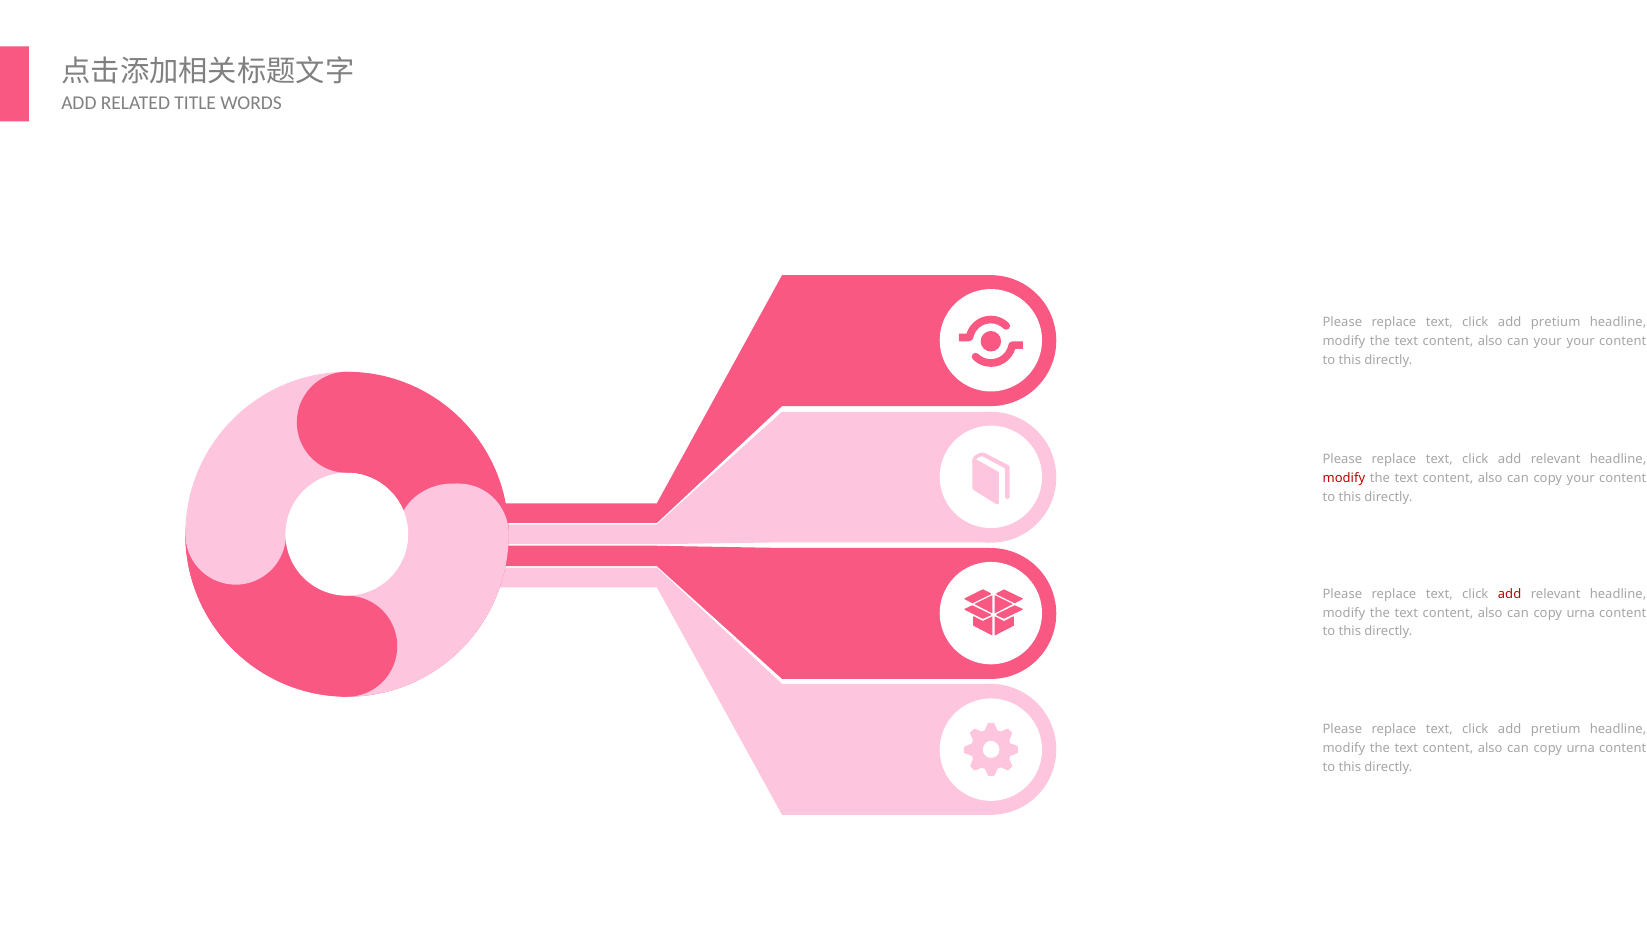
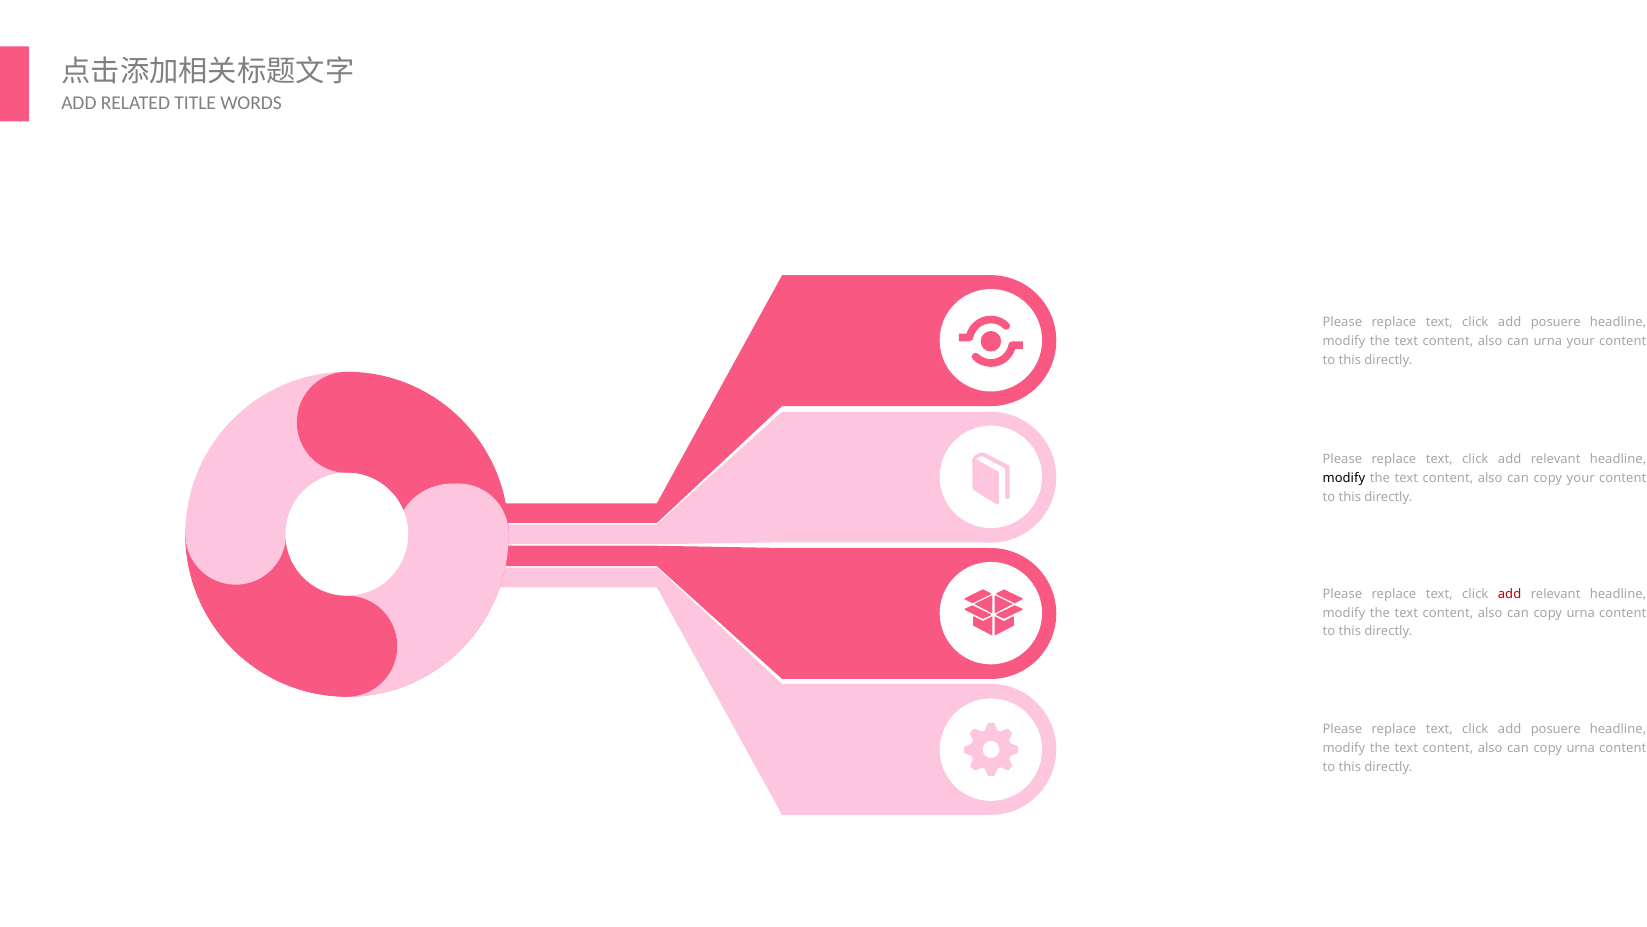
pretium: pretium -> posuere (1556, 322)
can your: your -> urna (1548, 341)
modify colour: red -> black (1344, 478)
pretium: pretium -> posuere (1556, 729)
